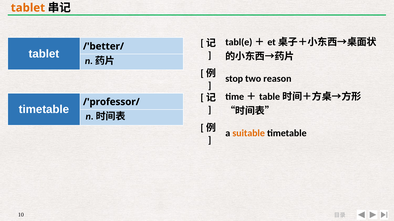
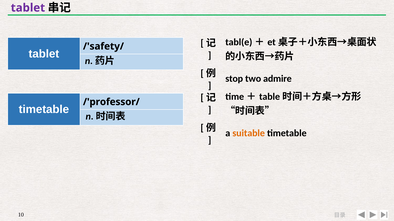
tablet colour: orange -> purple (28, 8)
/'better/: /'better/ -> /'safety/ (103, 46)
reason: reason -> admire (277, 79)
